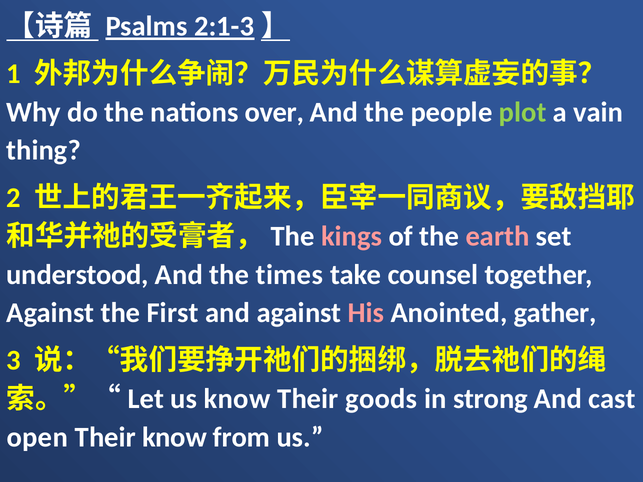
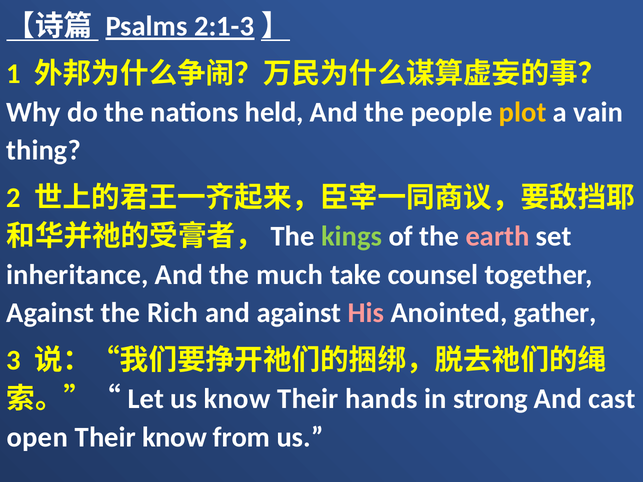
over: over -> held (274, 112)
plot colour: light green -> yellow (523, 112)
kings colour: pink -> light green (352, 236)
understood: understood -> inheritance (77, 275)
times: times -> much (289, 275)
First: First -> Rich (173, 313)
goods: goods -> hands (381, 399)
